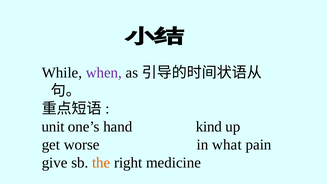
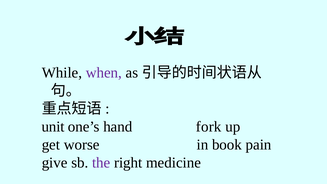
kind: kind -> fork (209, 127)
what: what -> book (227, 145)
the colour: orange -> purple (101, 163)
